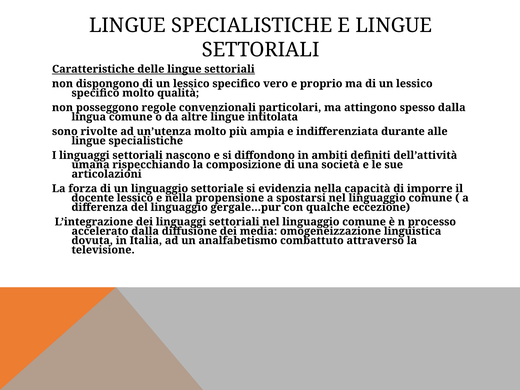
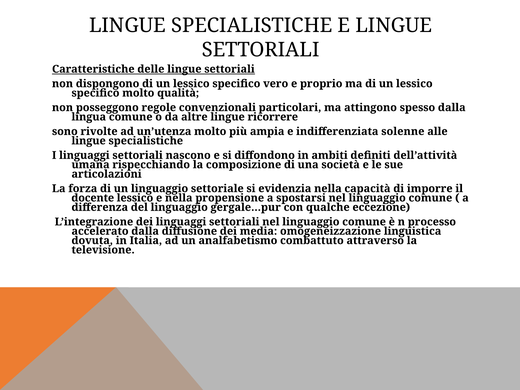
intitolata: intitolata -> ricorrere (273, 117)
durante: durante -> solenne (403, 131)
